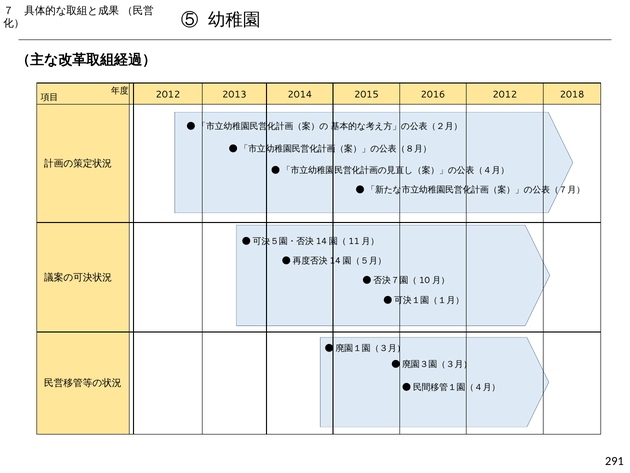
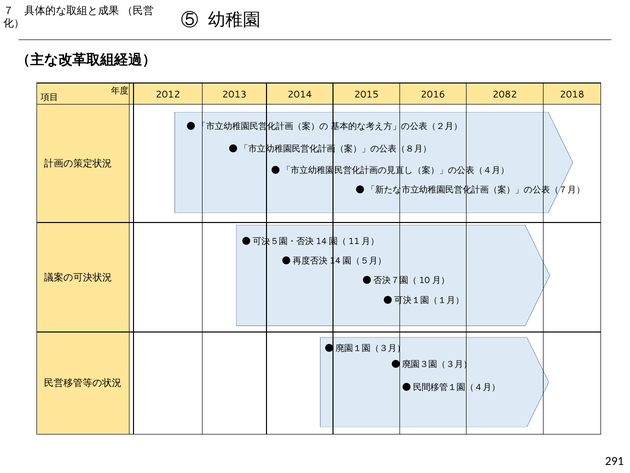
2016 2012: 2012 -> 2082 (505, 94)
